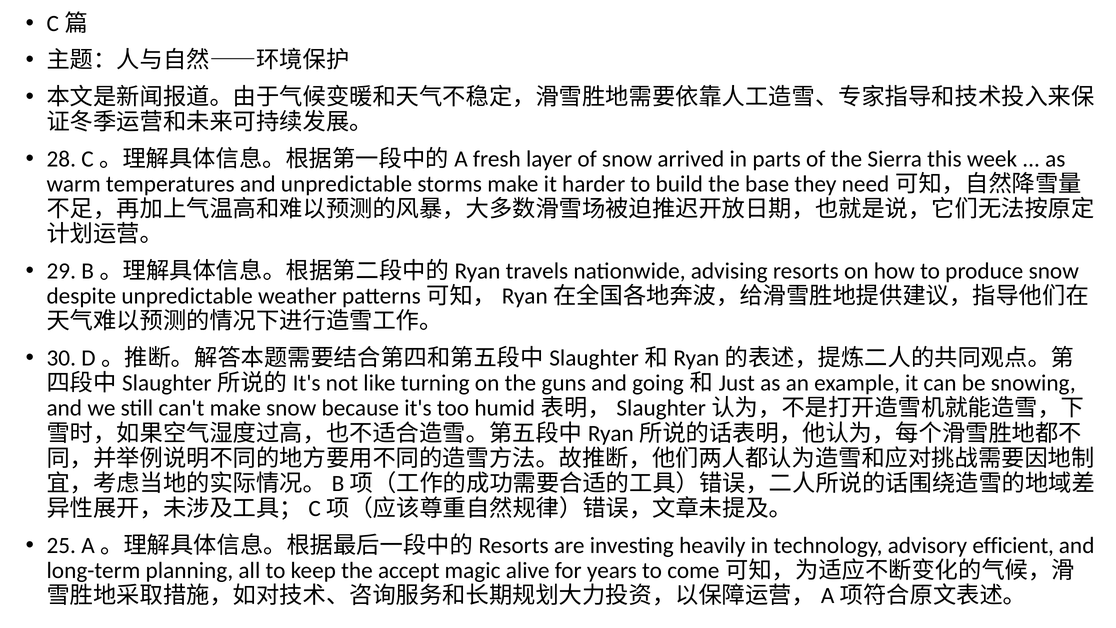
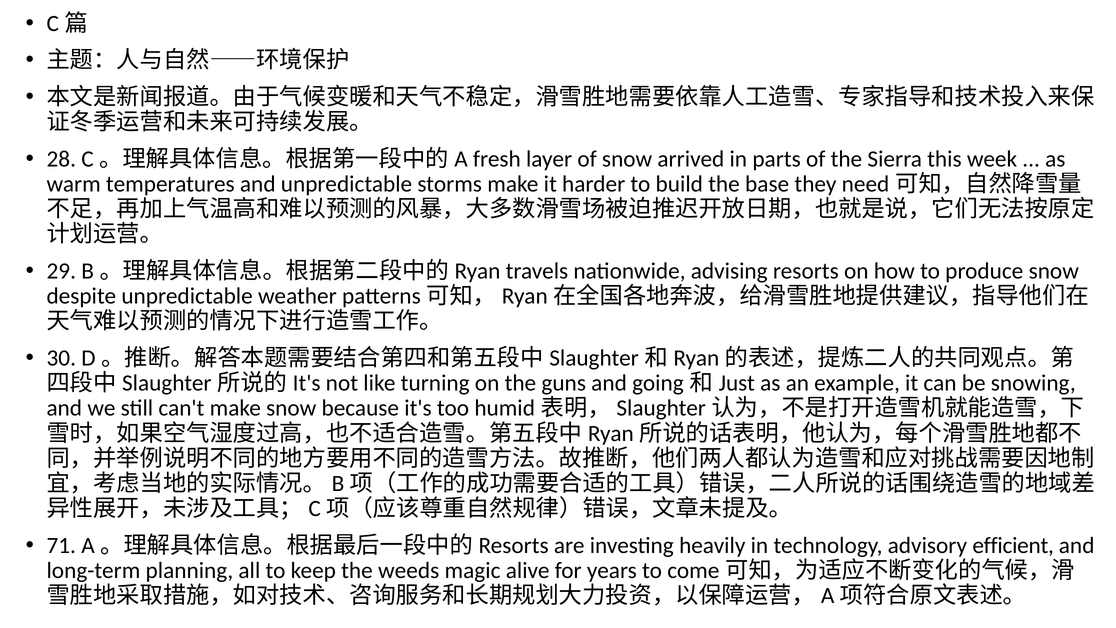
25: 25 -> 71 (61, 545)
accept: accept -> weeds (409, 570)
